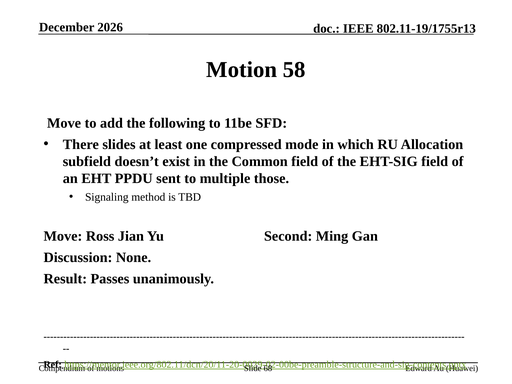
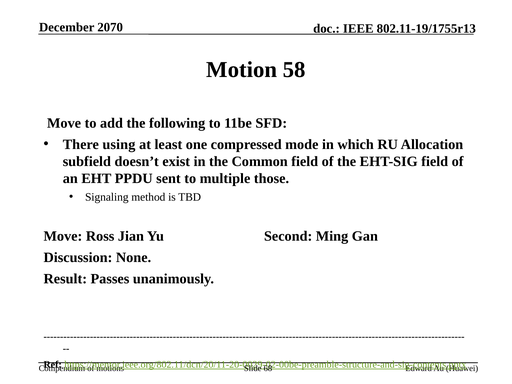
2026: 2026 -> 2070 (110, 27)
slides: slides -> using (119, 144)
